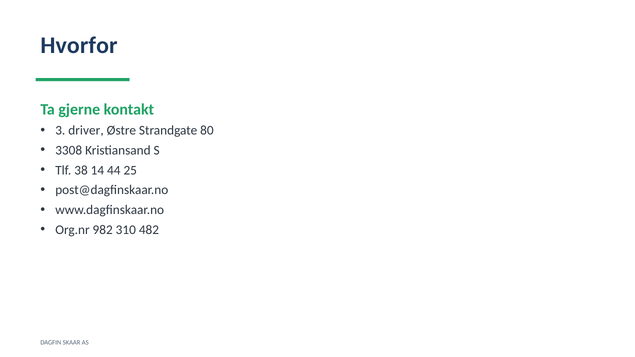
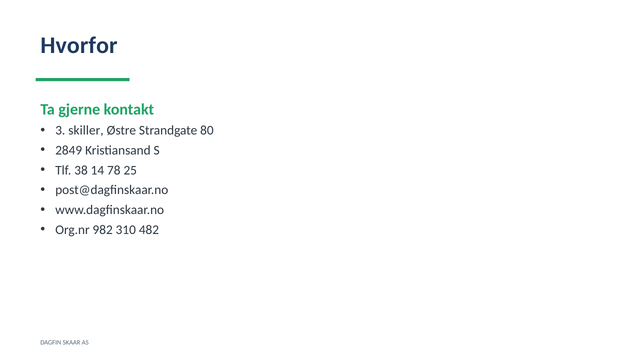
driver: driver -> skiller (86, 131)
3308: 3308 -> 2849 (69, 150)
44: 44 -> 78 (114, 170)
